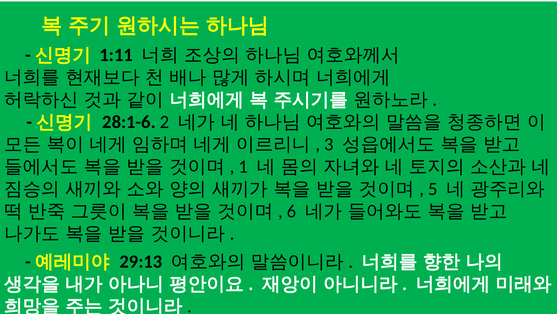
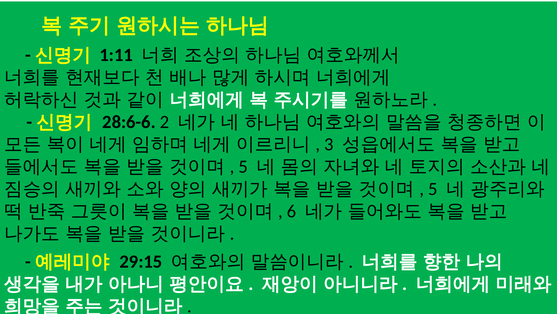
28:1-6: 28:1-6 -> 28:6-6 (129, 122)
1: 1 -> 5 (243, 166)
29:13: 29:13 -> 29:15 (141, 261)
